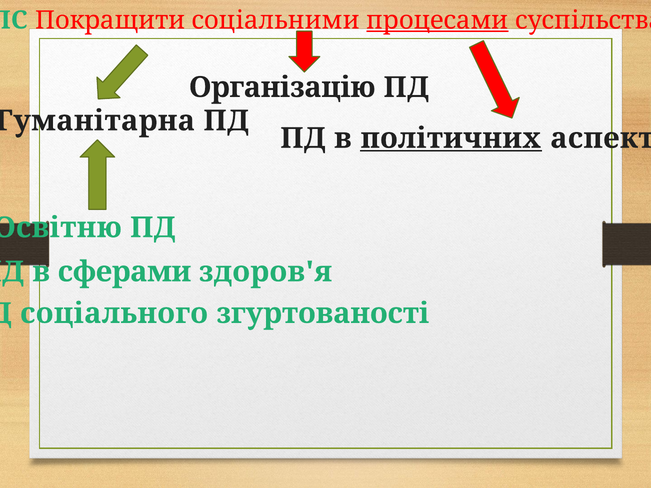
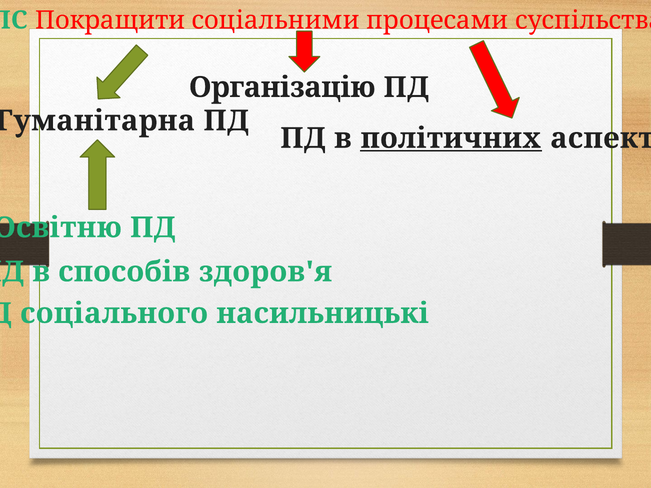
процесами underline: present -> none (437, 20)
сферами: сферами -> способів (124, 272)
згуртованості: згуртованості -> насильницькі (323, 314)
